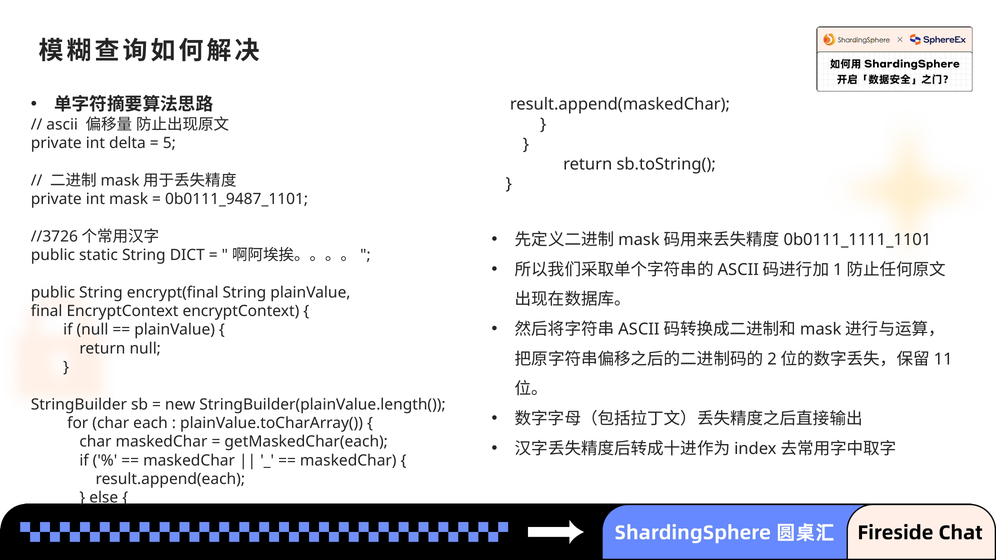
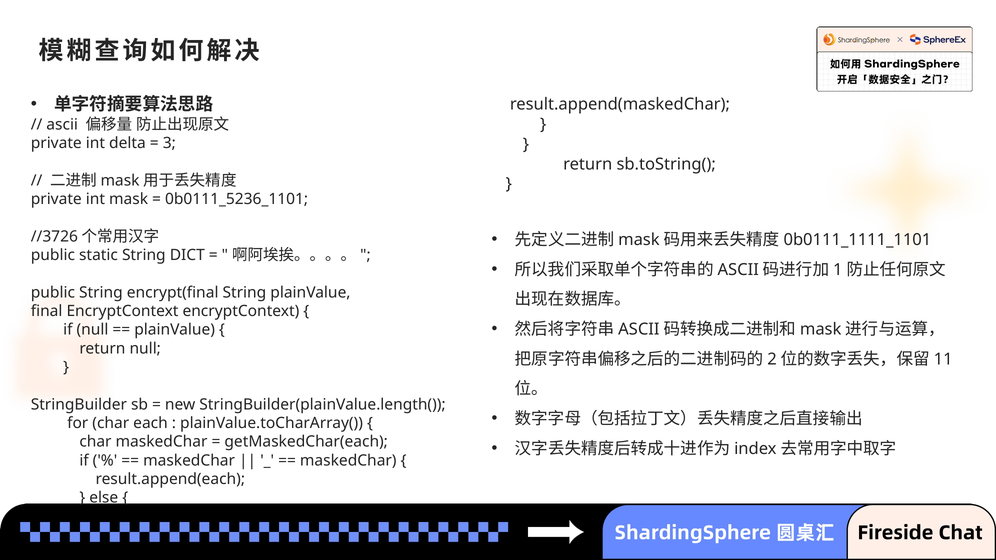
5: 5 -> 3 (169, 143)
0b0111_9487_1101: 0b0111_9487_1101 -> 0b0111_5236_1101 (237, 199)
